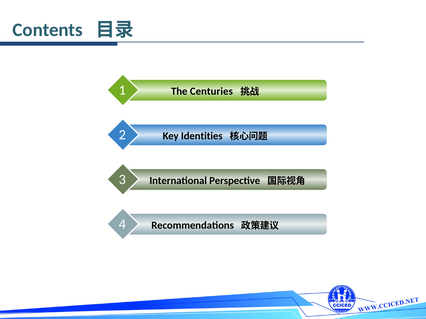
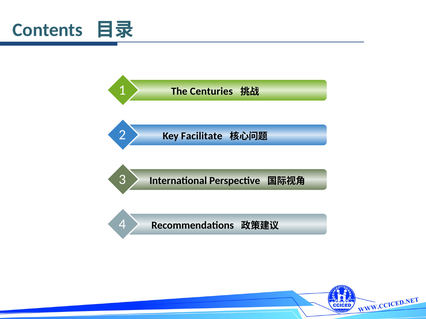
Identities: Identities -> Facilitate (202, 136)
